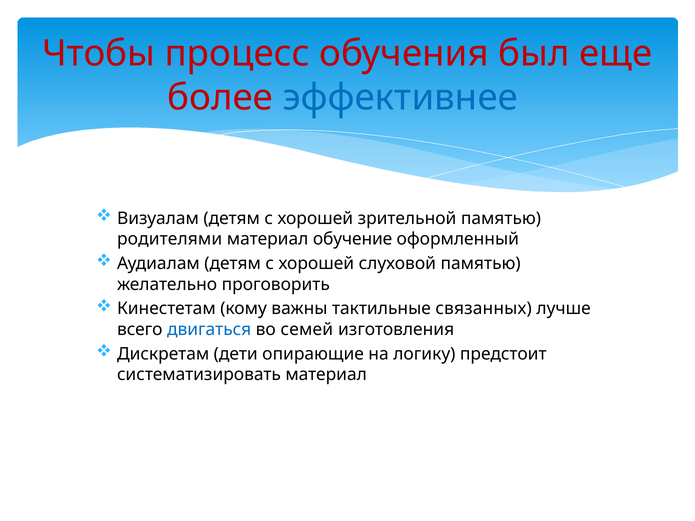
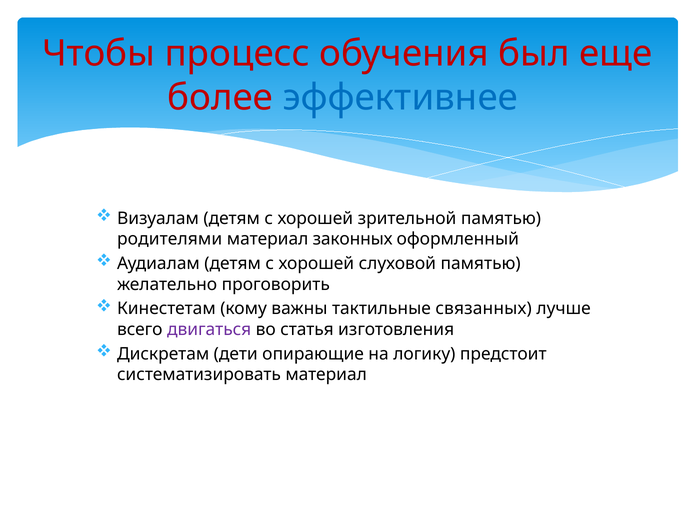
обучение: обучение -> законных (353, 239)
двигаться colour: blue -> purple (209, 330)
семей: семей -> статья (307, 330)
